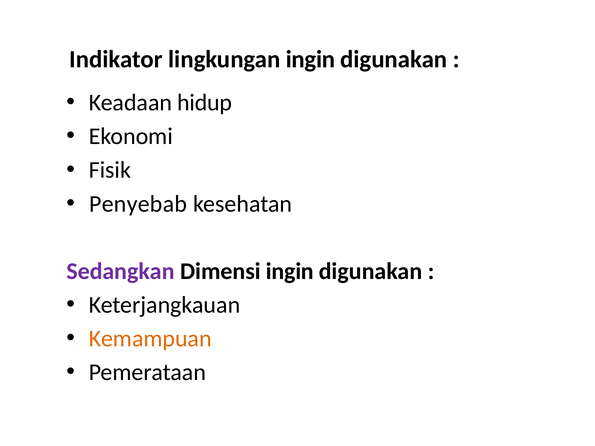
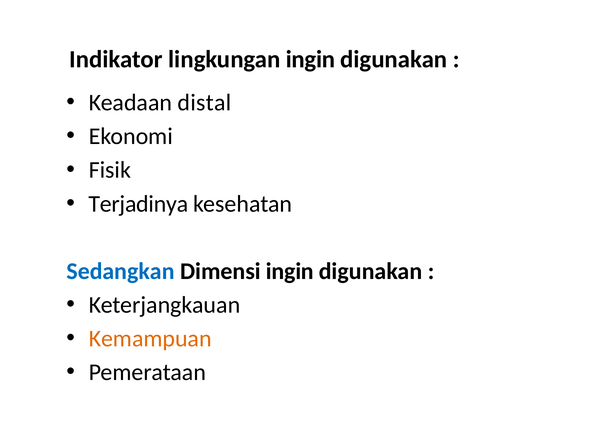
hidup: hidup -> distal (204, 103)
Penyebab: Penyebab -> Terjadinya (138, 204)
Sedangkan colour: purple -> blue (120, 271)
